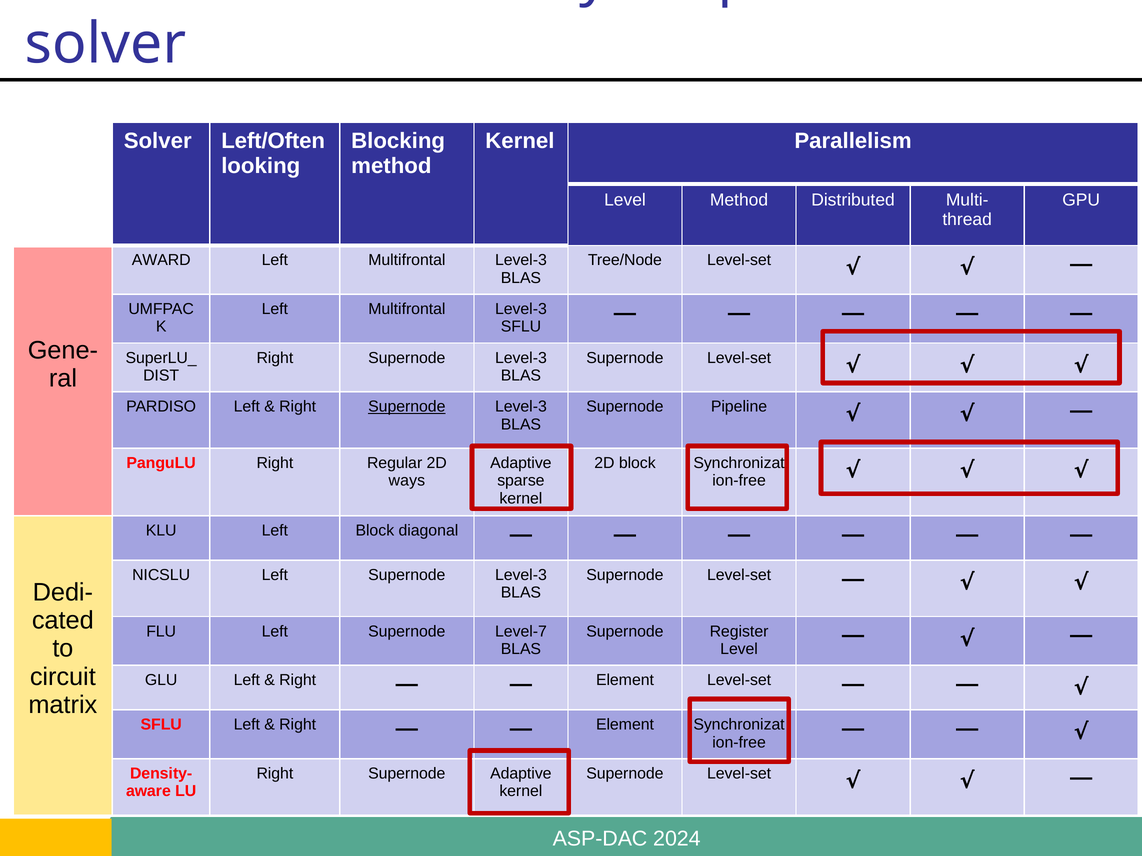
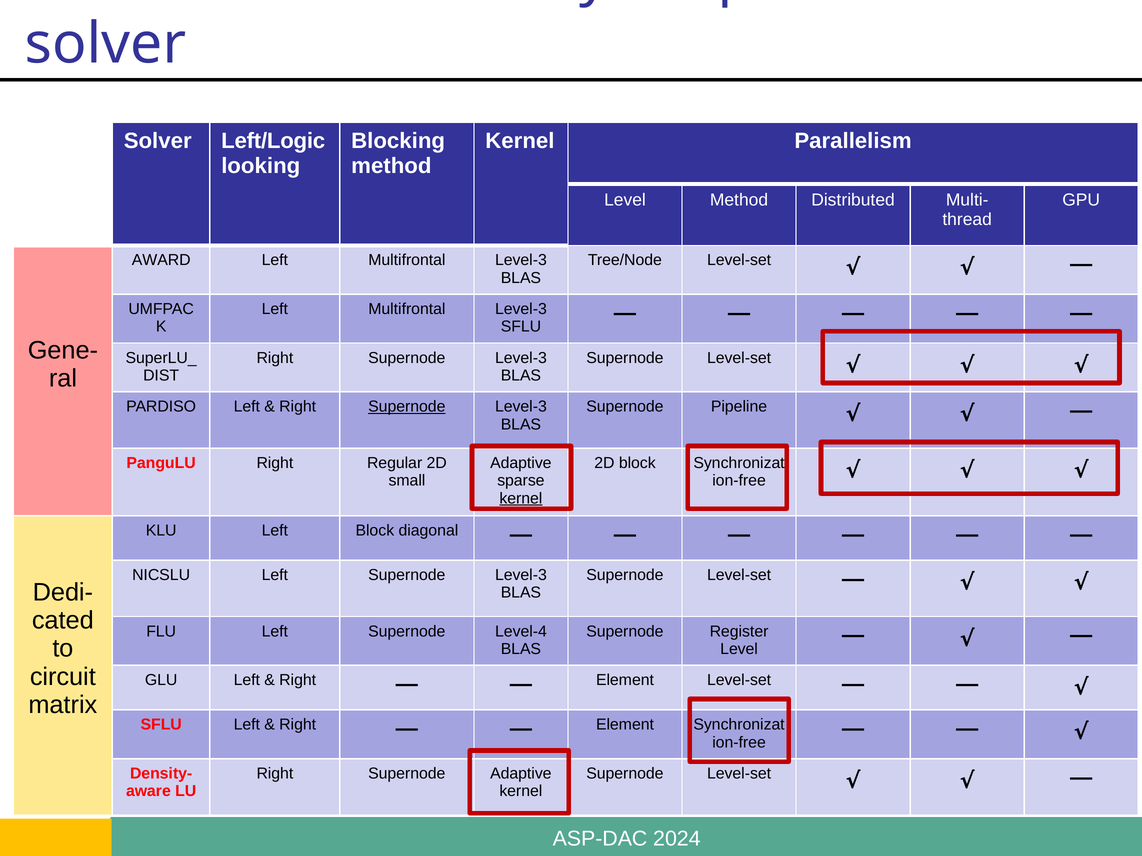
Left/Often: Left/Often -> Left/Logic (273, 141)
ways: ways -> small (407, 481)
kernel underline: none -> present (521, 499)
Level-7: Level-7 -> Level-4 (521, 632)
